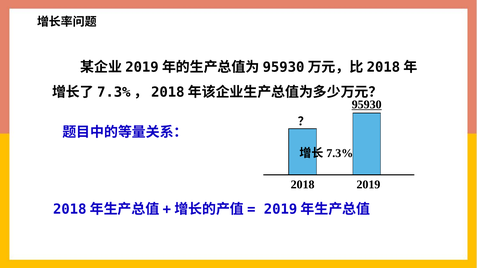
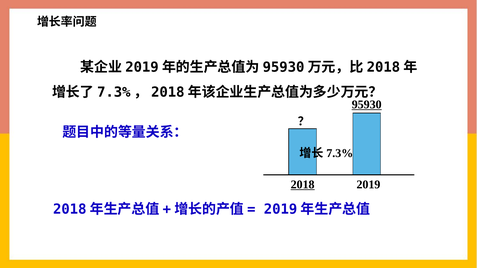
2018 underline: none -> present (303, 185)
